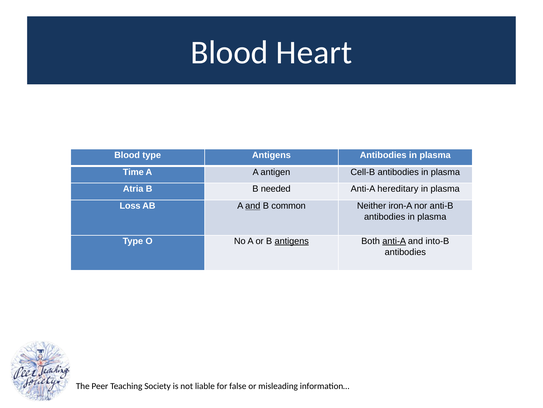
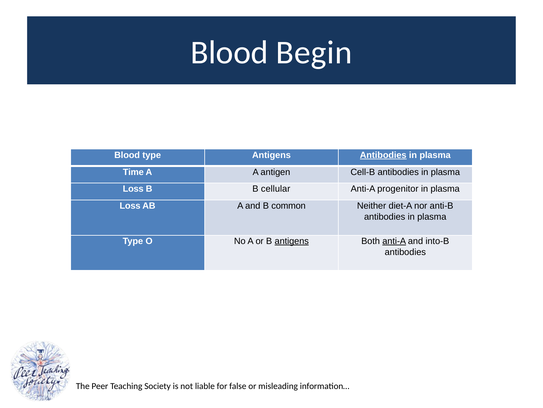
Heart: Heart -> Begin (314, 53)
Antibodies underline: none -> present (383, 155)
Atria: Atria -> Loss (133, 189)
needed: needed -> cellular (276, 189)
hereditary: hereditary -> progenitor (398, 189)
and underline: present -> none (253, 206)
iron-A: iron-A -> diet-A (400, 206)
